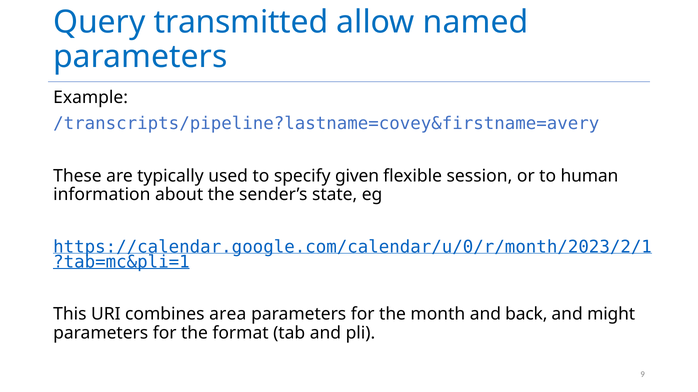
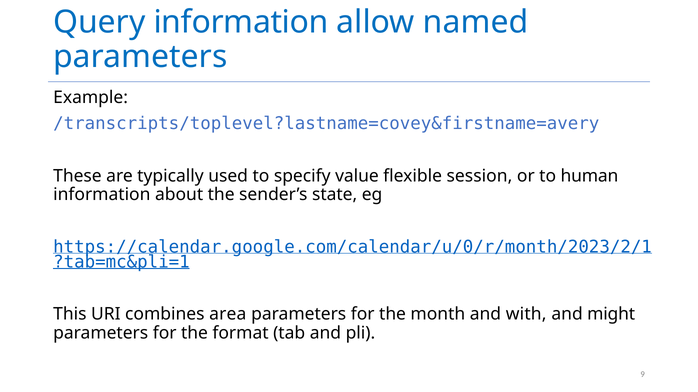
Query transmitted: transmitted -> information (241, 22)
/transcripts/pipeline?lastname=covey&firstname=avery: /transcripts/pipeline?lastname=covey&firstname=avery -> /transcripts/toplevel?lastname=covey&firstname=avery (326, 124)
given: given -> value (357, 176)
back: back -> with (526, 315)
